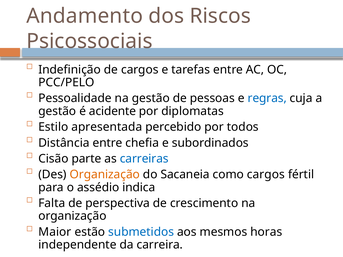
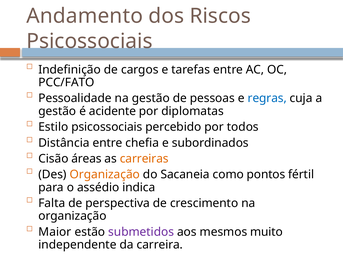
PCC/PELO: PCC/PELO -> PCC/FATO (66, 83)
Estilo apresentada: apresentada -> psicossociais (107, 127)
parte: parte -> áreas (86, 159)
carreiras colour: blue -> orange (144, 159)
como cargos: cargos -> pontos (266, 175)
submetidos colour: blue -> purple (141, 232)
horas: horas -> muito (266, 232)
